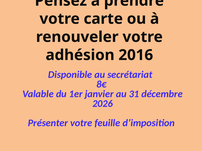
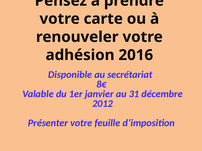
2026: 2026 -> 2012 (103, 104)
